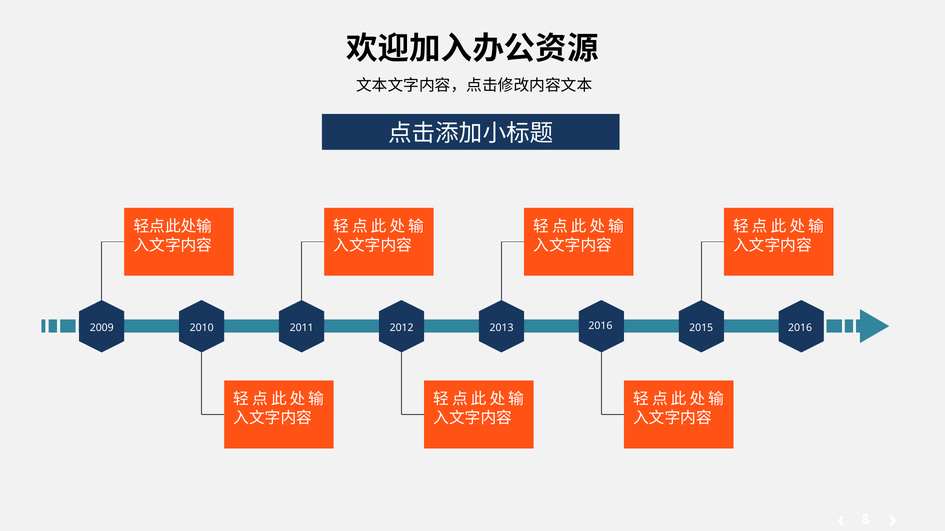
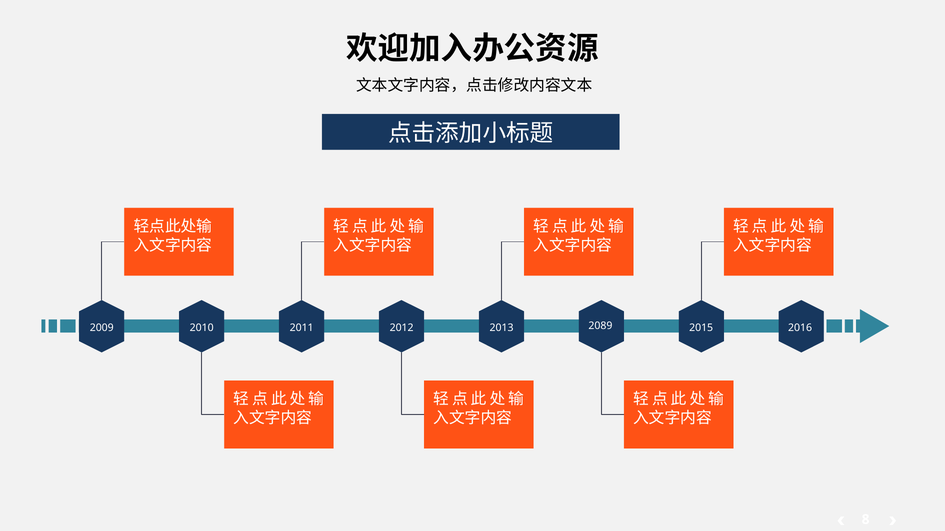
2016: 2016 -> 2089 (600, 326)
